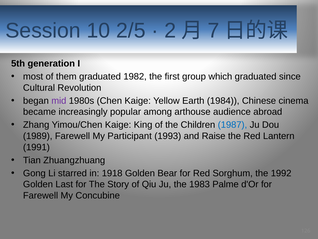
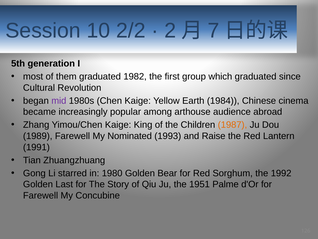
2/5: 2/5 -> 2/2 (131, 31)
1987 colour: blue -> orange (232, 125)
Participant: Participant -> Nominated (130, 136)
1918: 1918 -> 1980 (112, 173)
1983: 1983 -> 1951 (200, 184)
